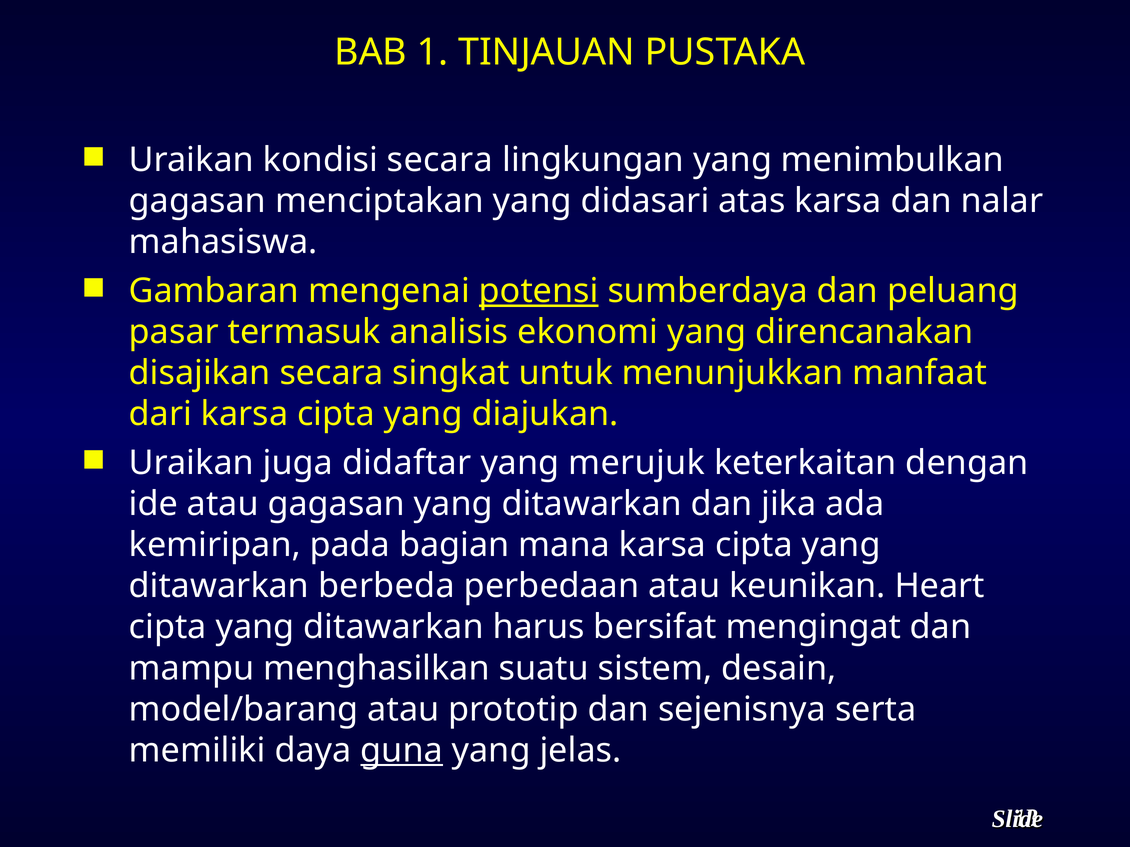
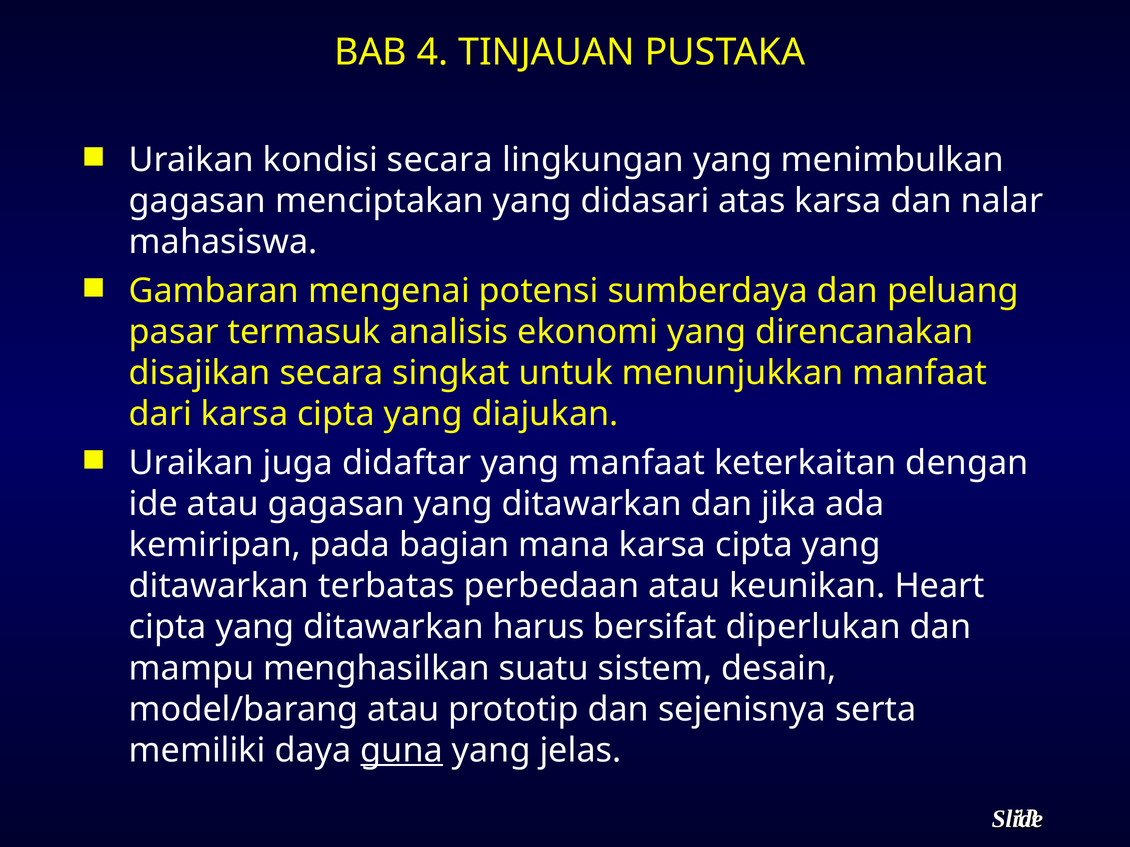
1: 1 -> 4 (433, 53)
potensi underline: present -> none (539, 291)
yang merujuk: merujuk -> manfaat (637, 463)
berbeda: berbeda -> terbatas (386, 586)
mengingat: mengingat -> diperlukan (813, 628)
